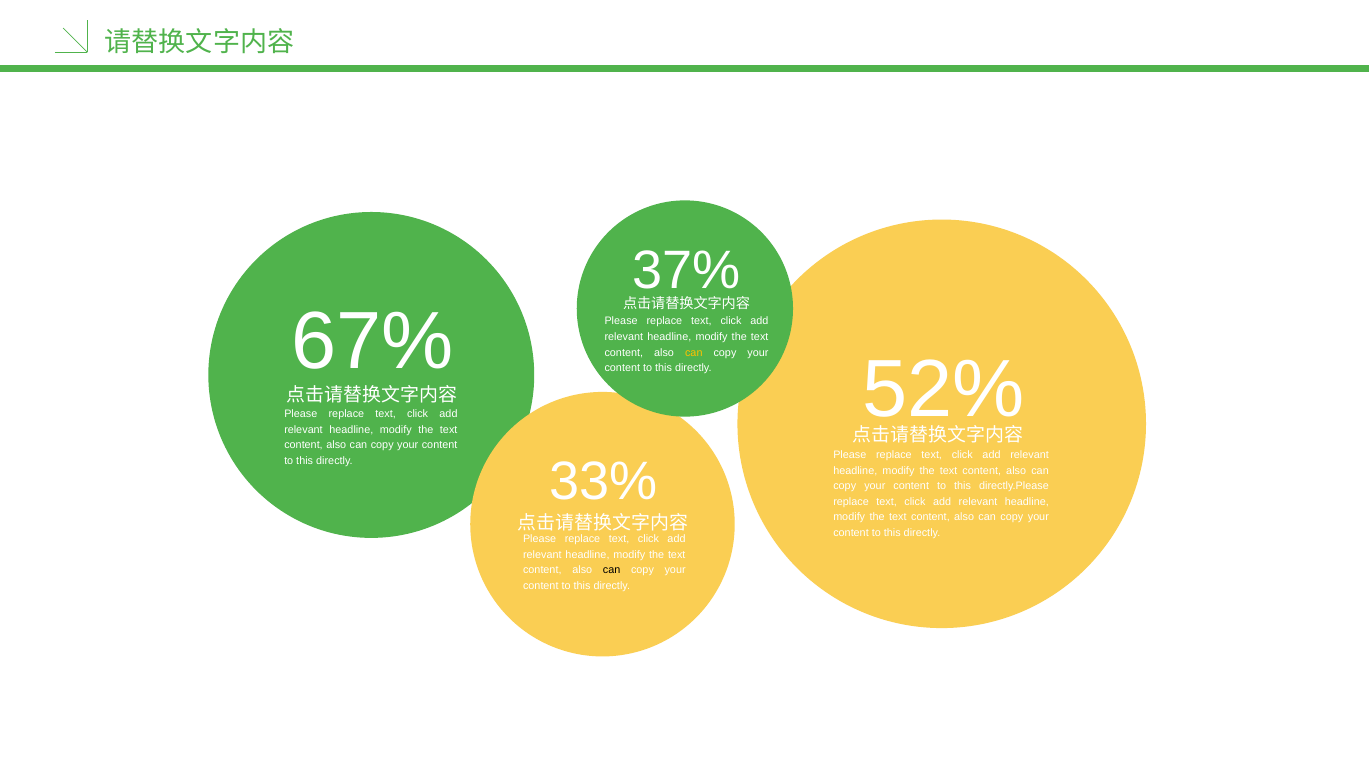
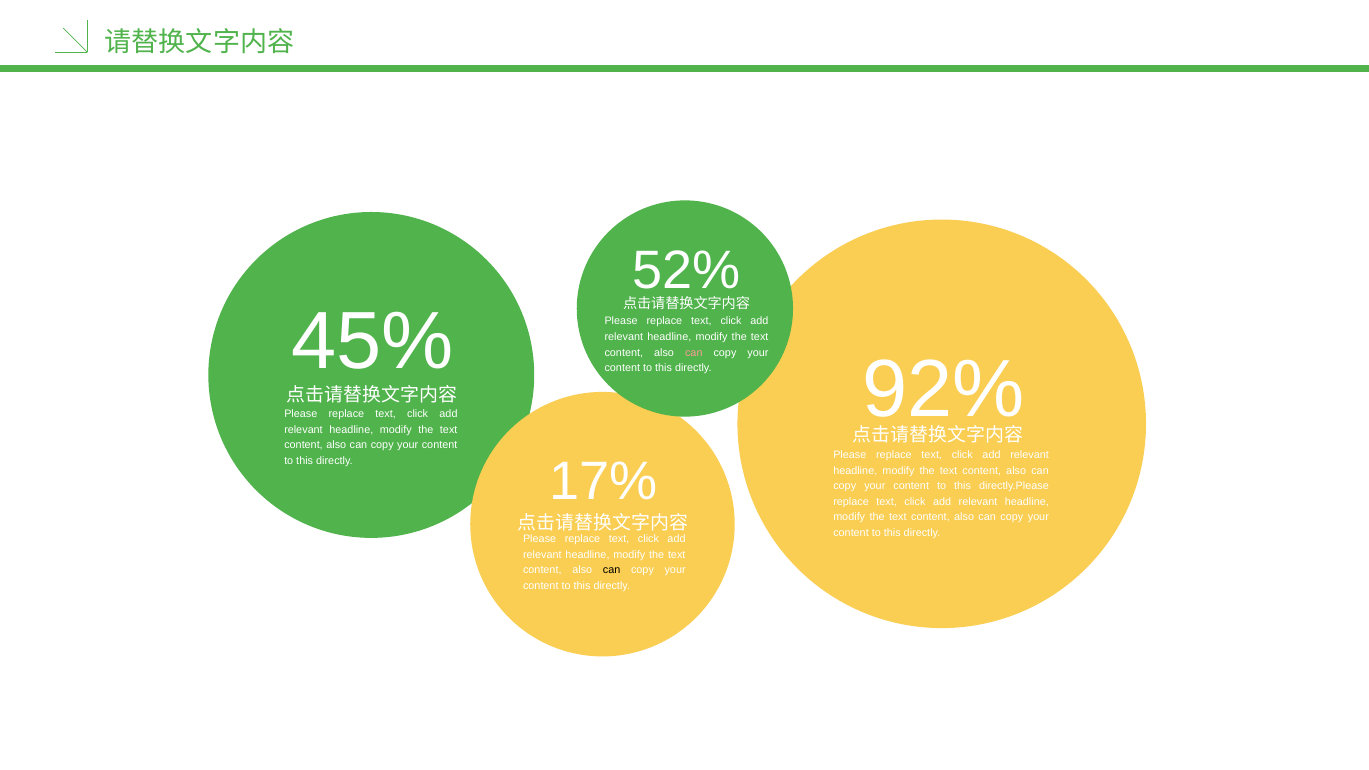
37%: 37% -> 52% (686, 271)
67%: 67% -> 45% (373, 342)
can colour: yellow -> pink (694, 352)
52%: 52% -> 92% (943, 390)
33%: 33% -> 17% (604, 482)
